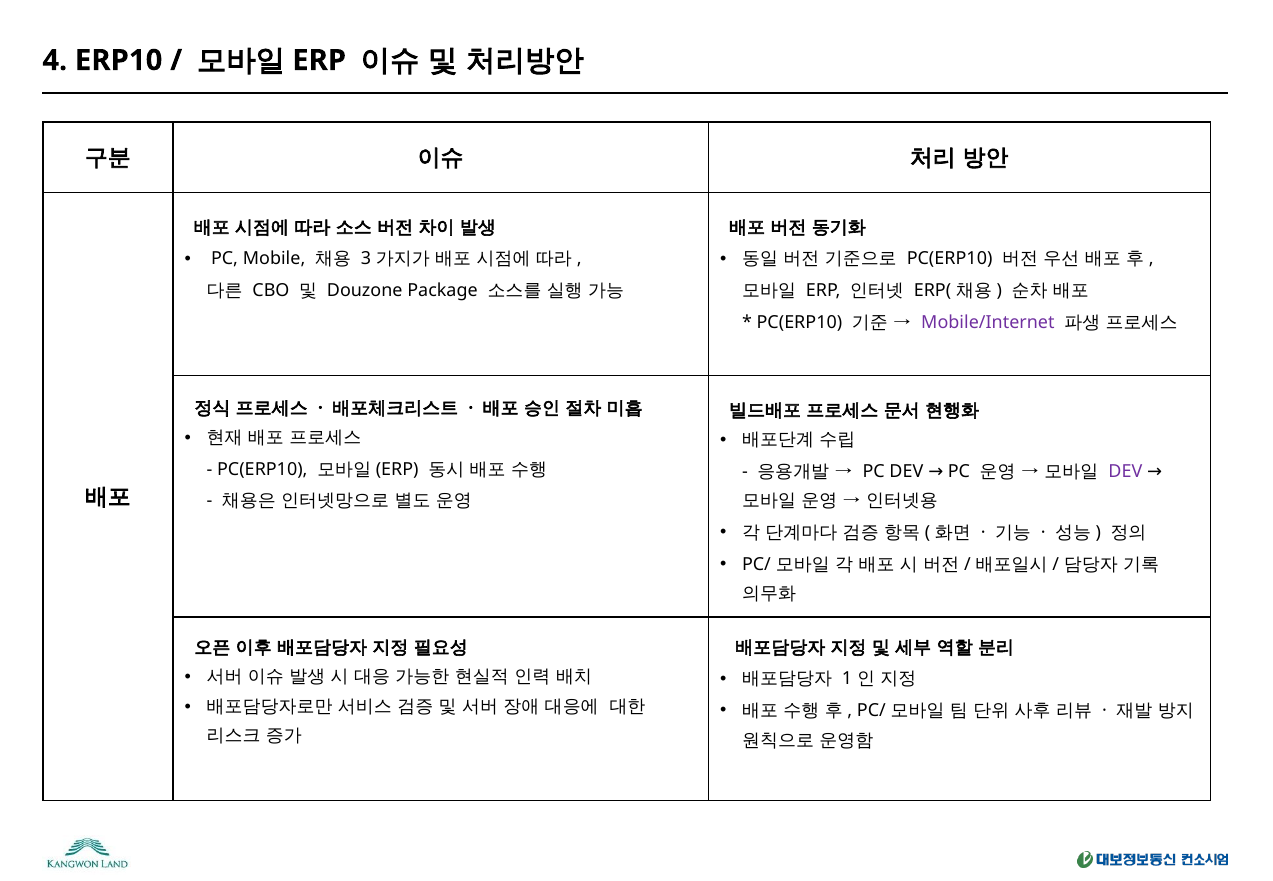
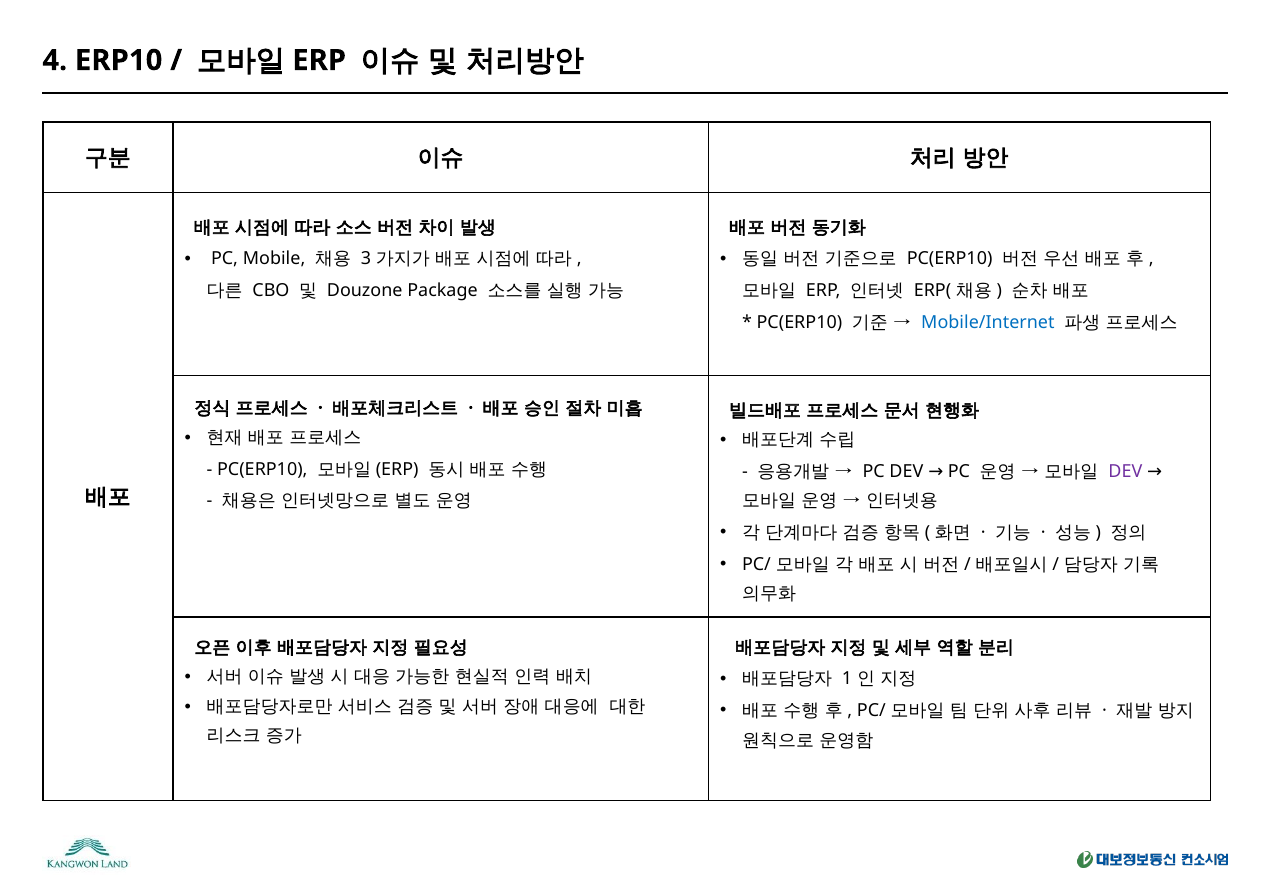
Mobile/Internet colour: purple -> blue (988, 323)
